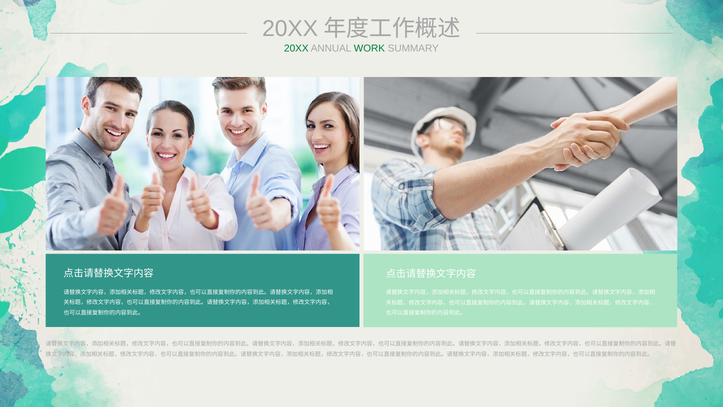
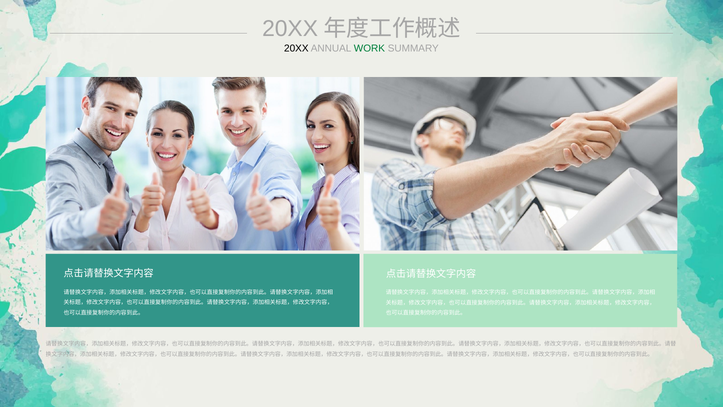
20XX colour: green -> black (296, 49)
